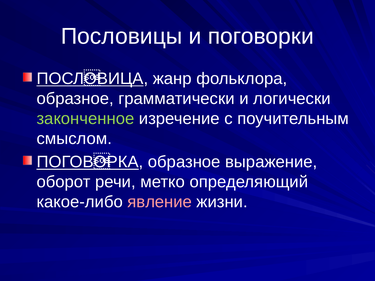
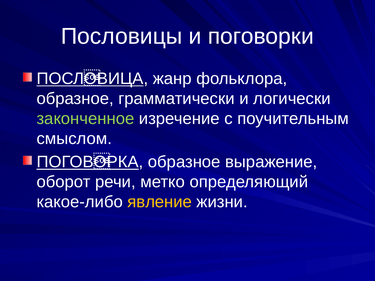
явление colour: pink -> yellow (160, 202)
